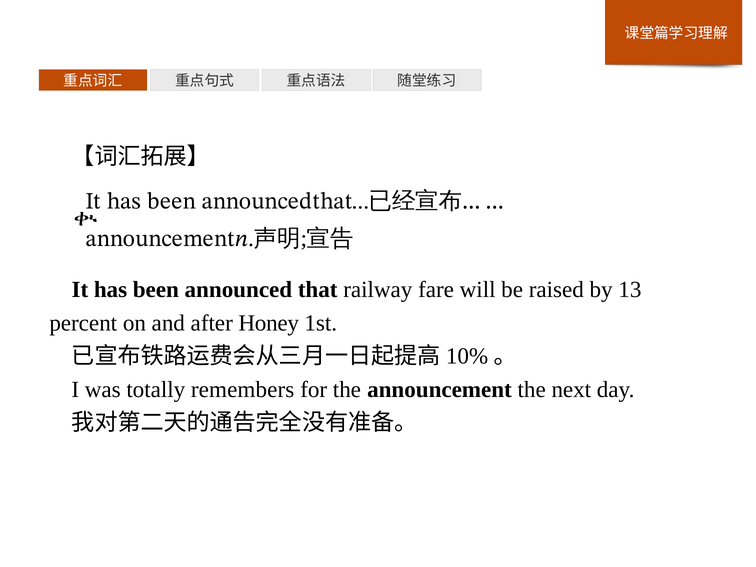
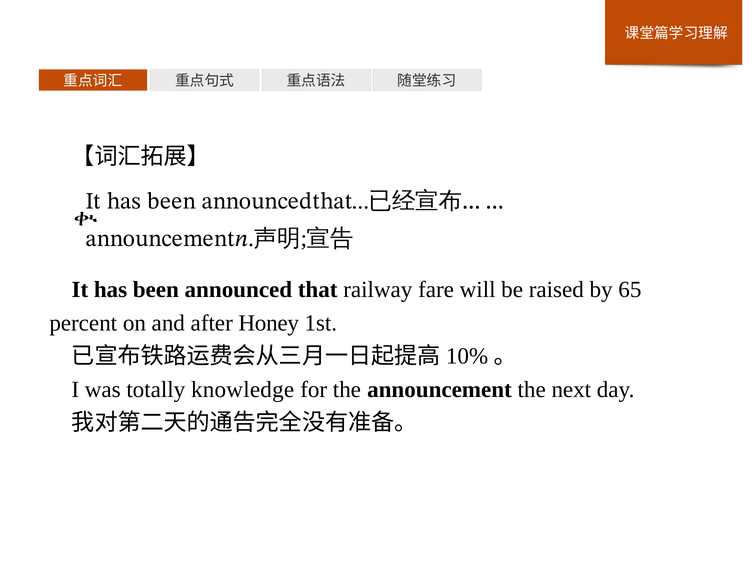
13: 13 -> 65 (630, 290)
remembers: remembers -> knowledge (243, 390)
